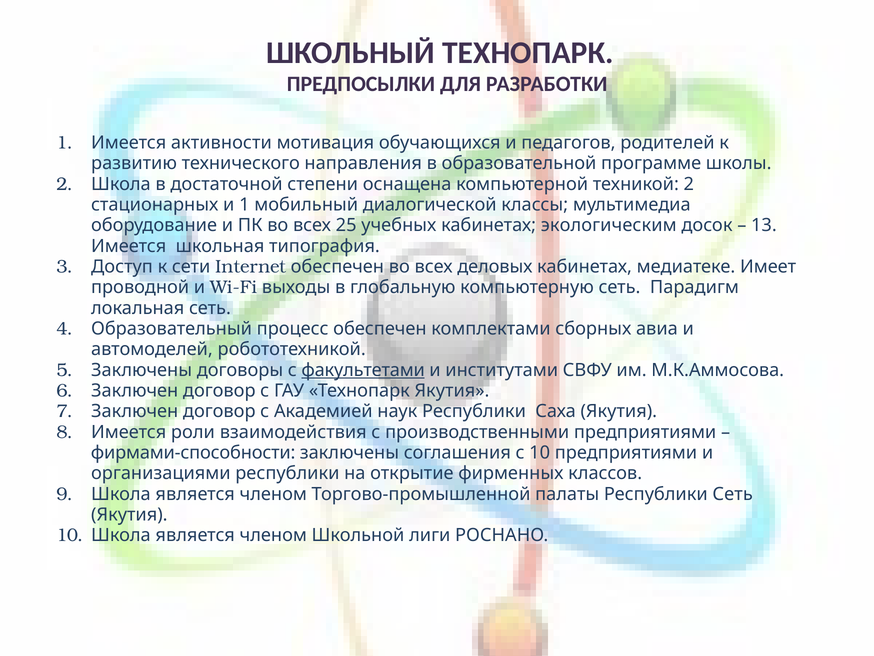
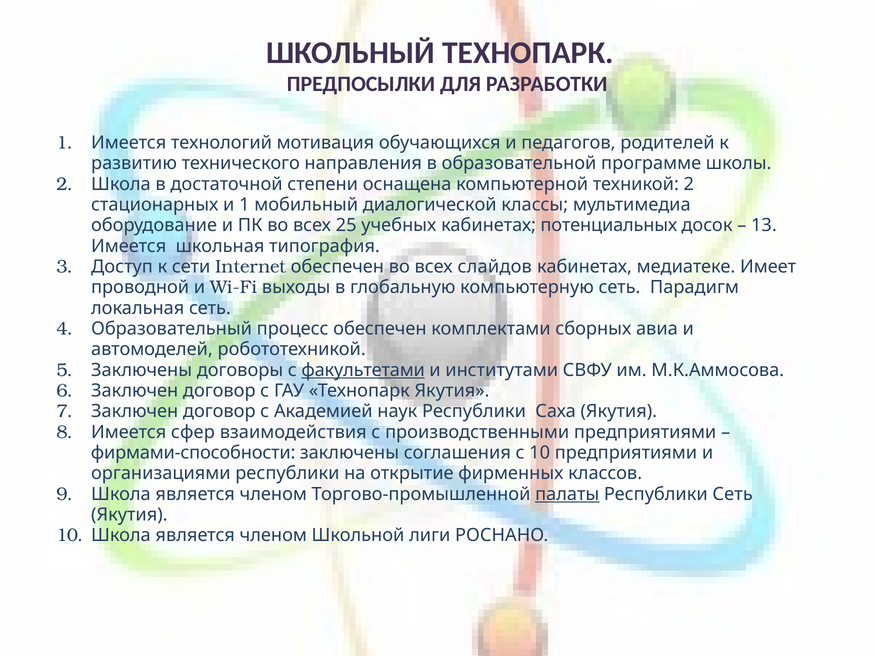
активности: активности -> технологий (221, 143)
экологическим: экологическим -> потенциальных (609, 225)
деловых: деловых -> слайдов (495, 267)
роли: роли -> сфер (193, 432)
палаты underline: none -> present (567, 494)
